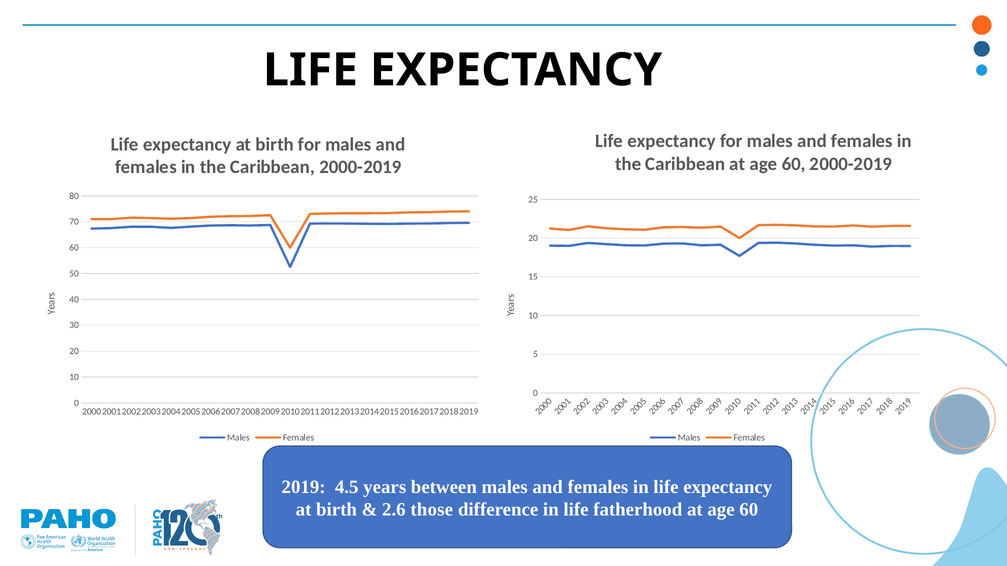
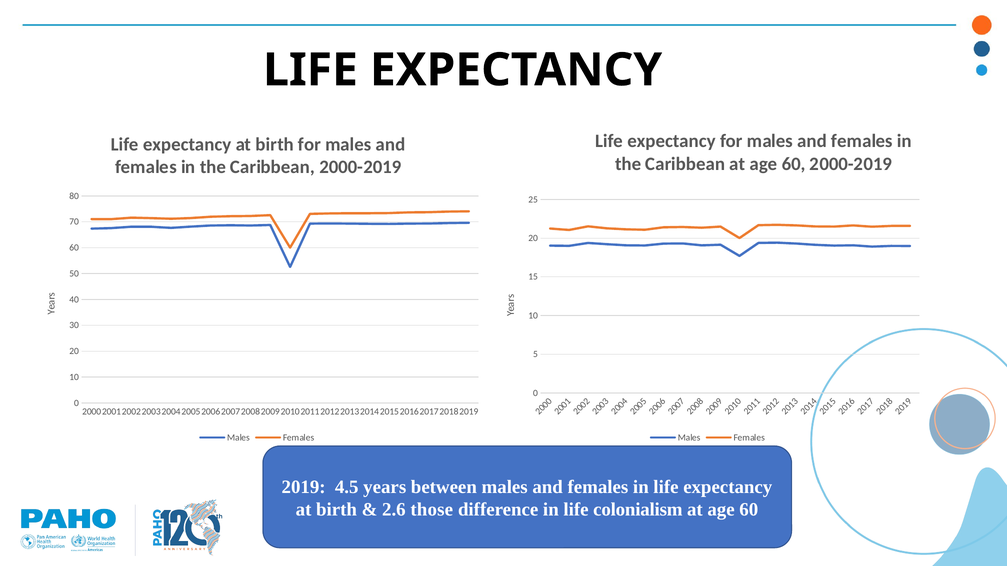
fatherhood: fatherhood -> colonialism (638, 510)
